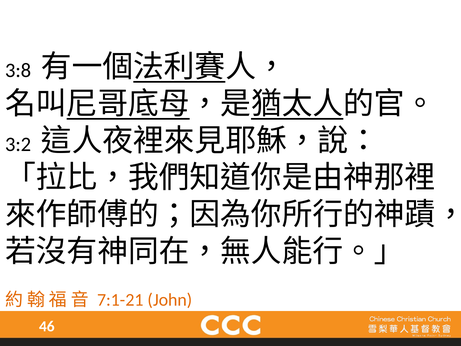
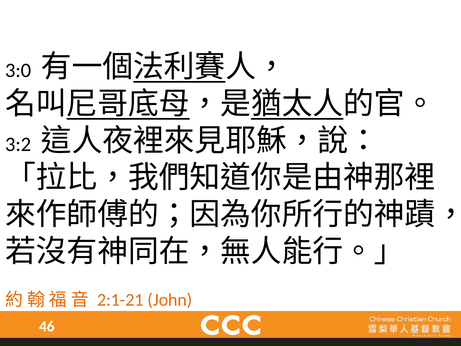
3:8: 3:8 -> 3:0 (18, 70)
7:1-21: 7:1-21 -> 2:1-21 (120, 300)
